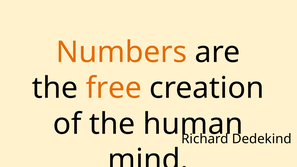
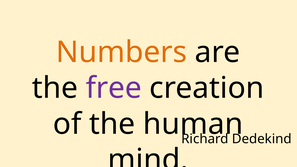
free colour: orange -> purple (114, 88)
